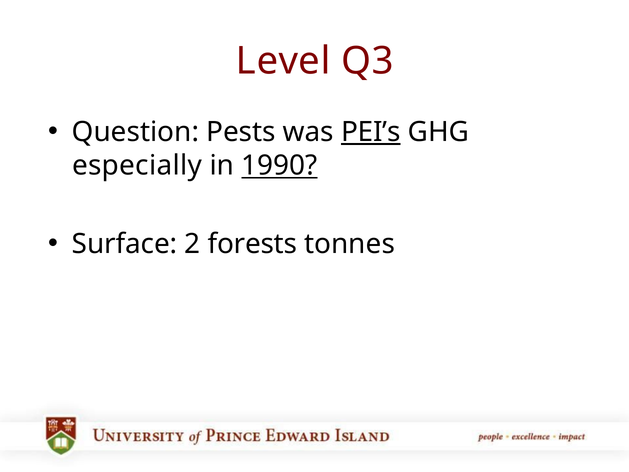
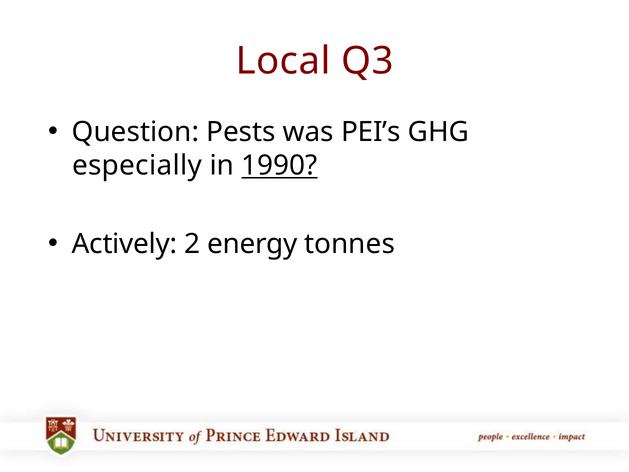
Level: Level -> Local (283, 61)
PEI’s underline: present -> none (371, 132)
Surface: Surface -> Actively (125, 244)
forests: forests -> energy (252, 244)
